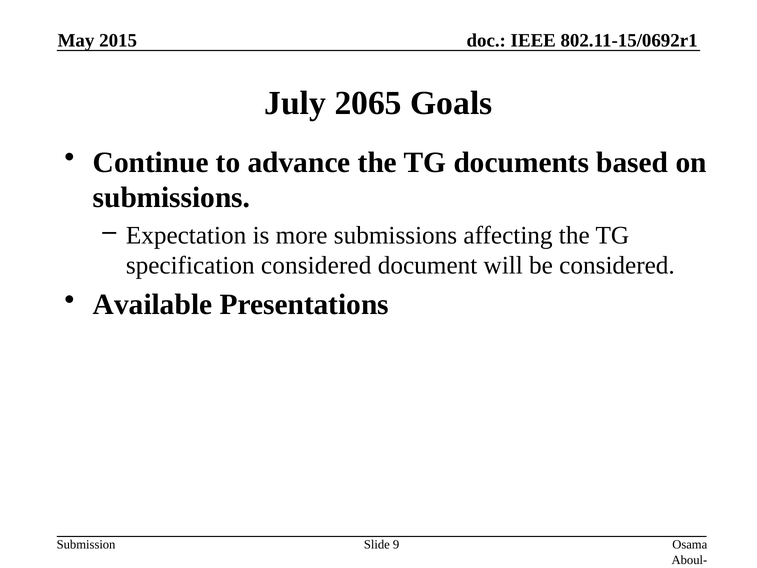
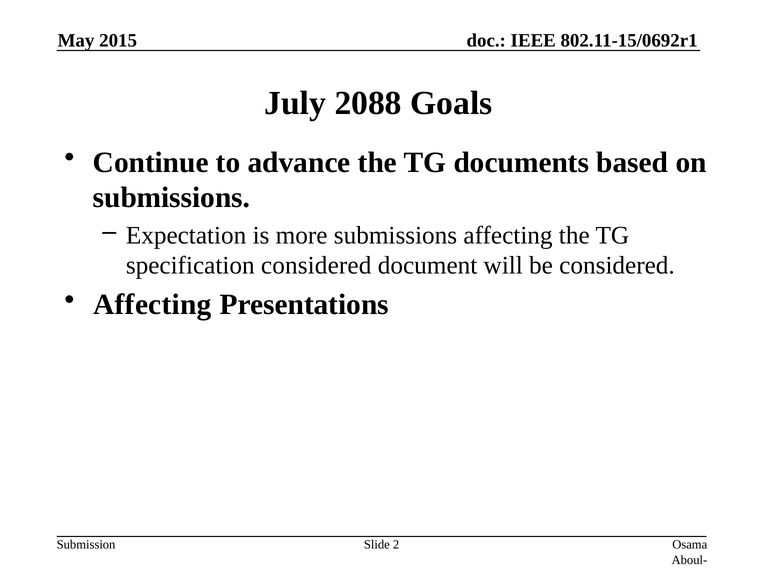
2065: 2065 -> 2088 (368, 103)
Available: Available -> Affecting (152, 305)
9: 9 -> 2 (396, 545)
